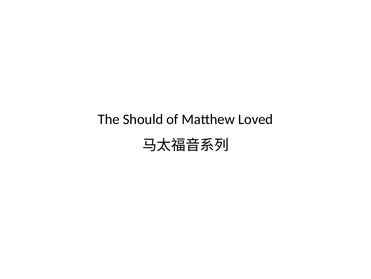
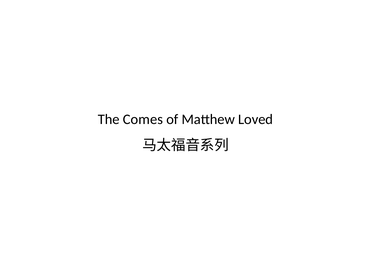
Should: Should -> Comes (143, 119)
